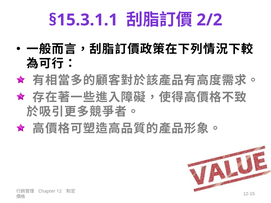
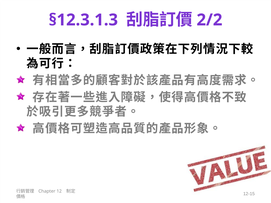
§15.3.1.1: §15.3.1.1 -> §12.3.1.3 (83, 20)
